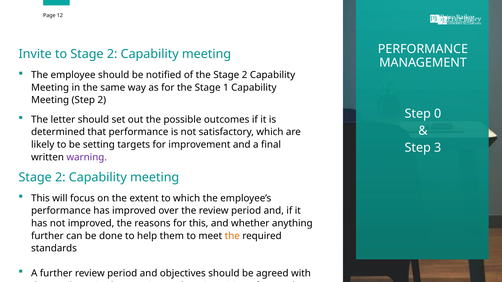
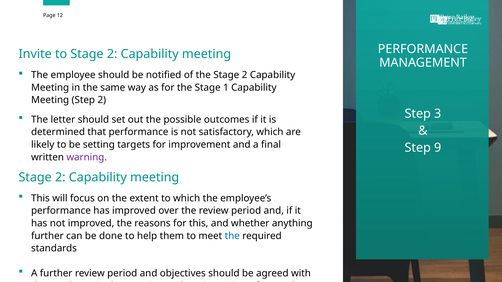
0: 0 -> 3 (438, 114)
3: 3 -> 9 (438, 148)
the colour: orange -> blue (232, 236)
